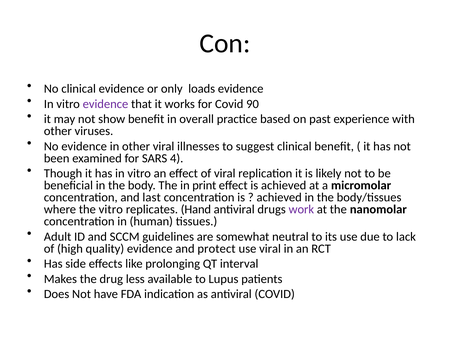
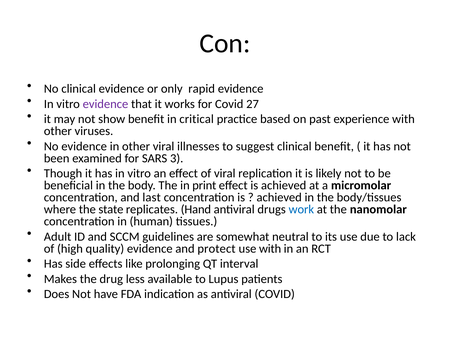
loads: loads -> rapid (202, 89)
90: 90 -> 27 (253, 104)
overall: overall -> critical (197, 119)
4: 4 -> 3 (177, 159)
the vitro: vitro -> state (111, 210)
work colour: purple -> blue (301, 210)
use viral: viral -> with (270, 249)
